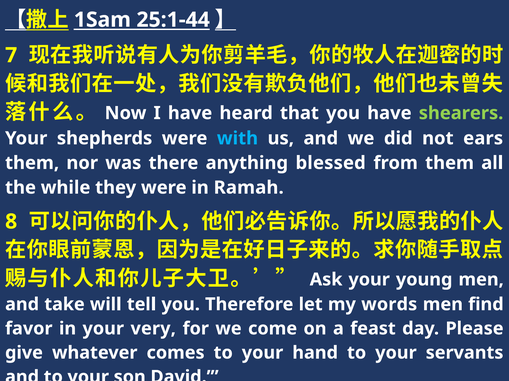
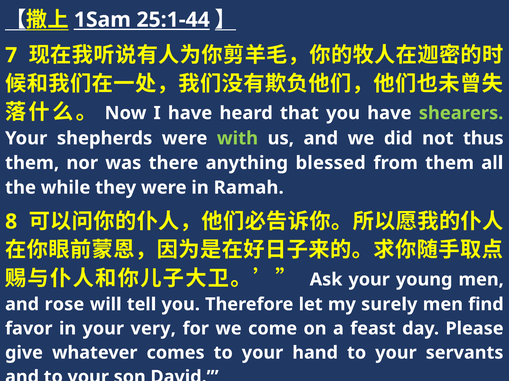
with colour: light blue -> light green (237, 139)
ears: ears -> thus (483, 139)
take: take -> rose (64, 305)
words: words -> surely (389, 305)
